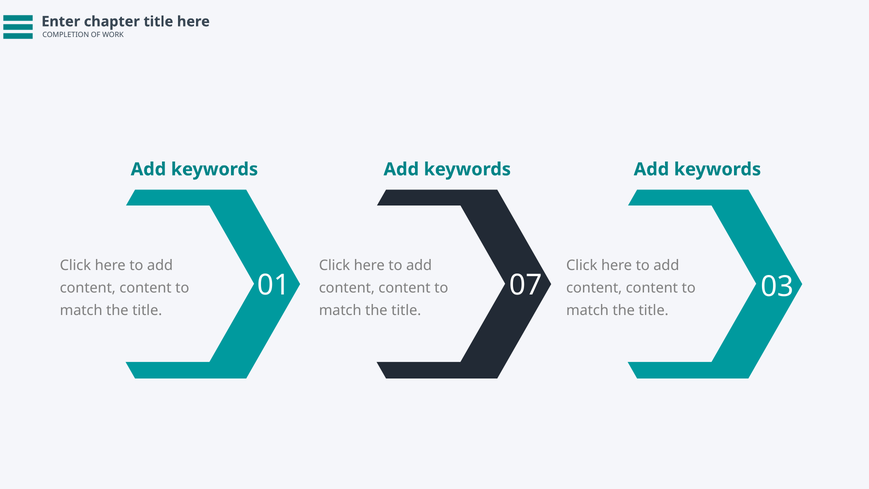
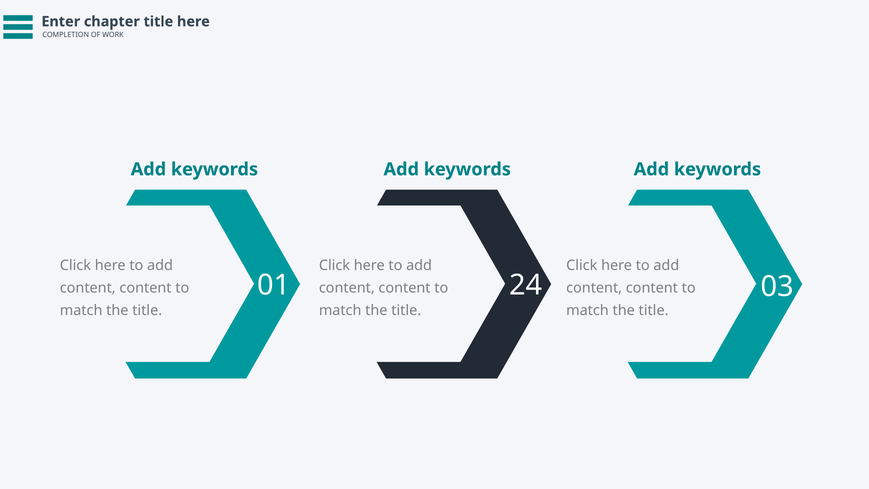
07: 07 -> 24 (526, 285)
